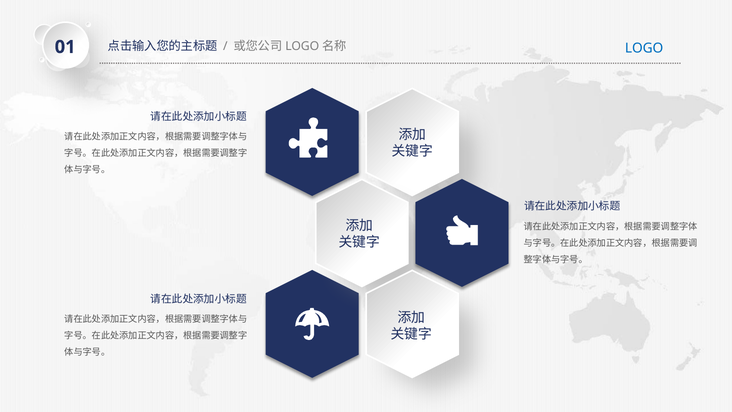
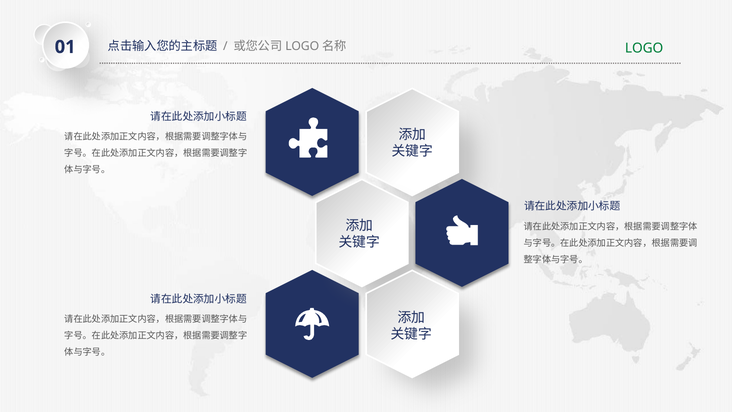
LOGO colour: blue -> green (644, 48)
